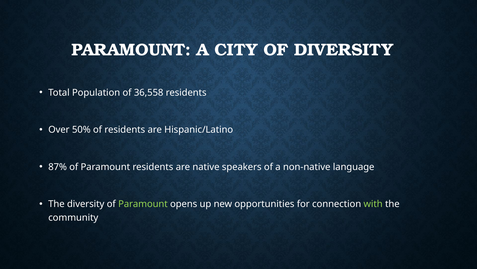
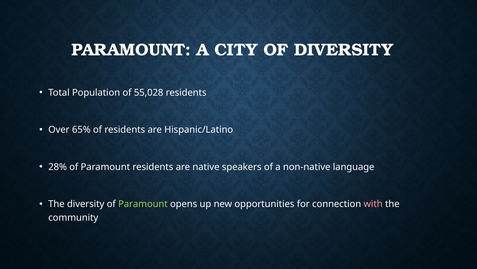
36,558: 36,558 -> 55,028 (149, 92)
50%: 50% -> 65% (81, 129)
87%: 87% -> 28% (58, 167)
with colour: light green -> pink (373, 204)
